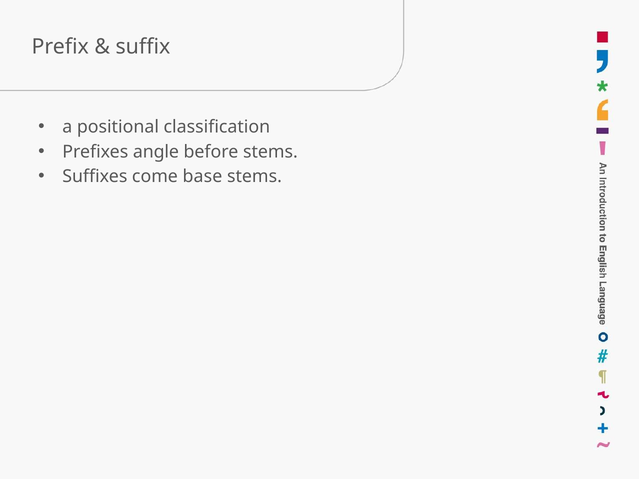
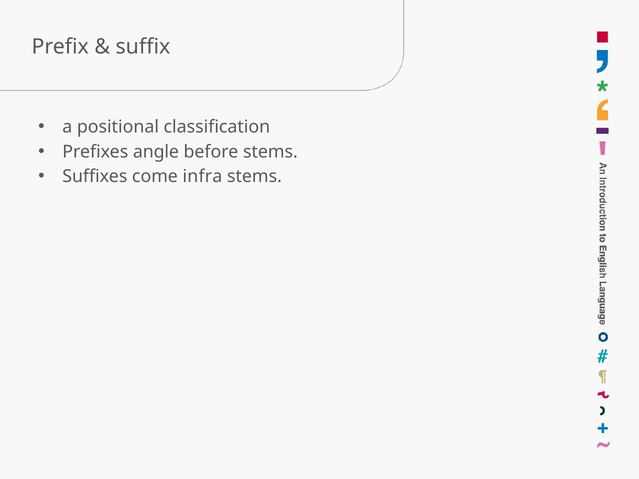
base: base -> infra (202, 177)
